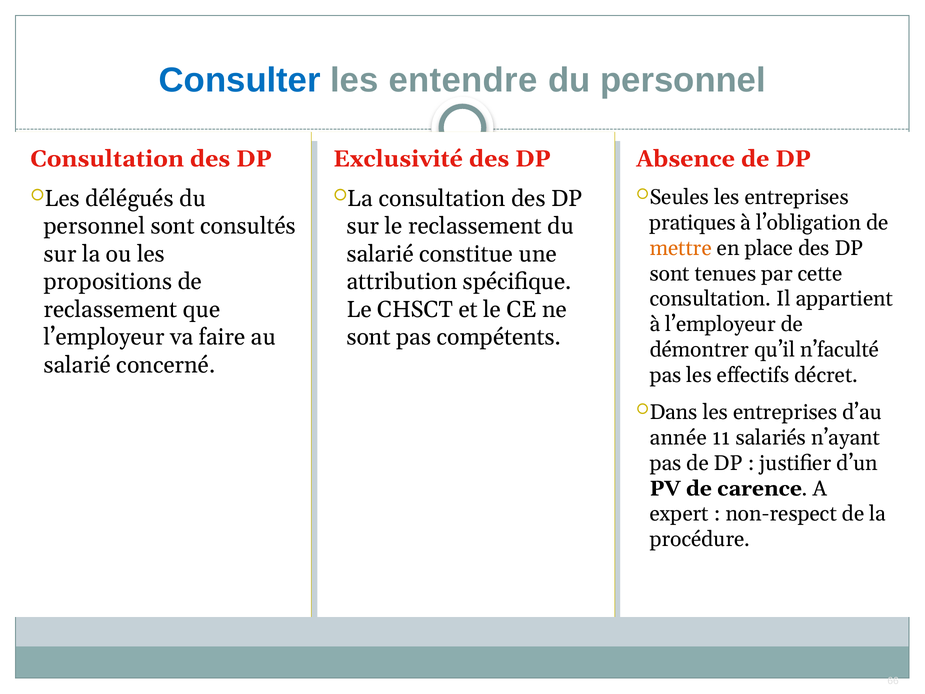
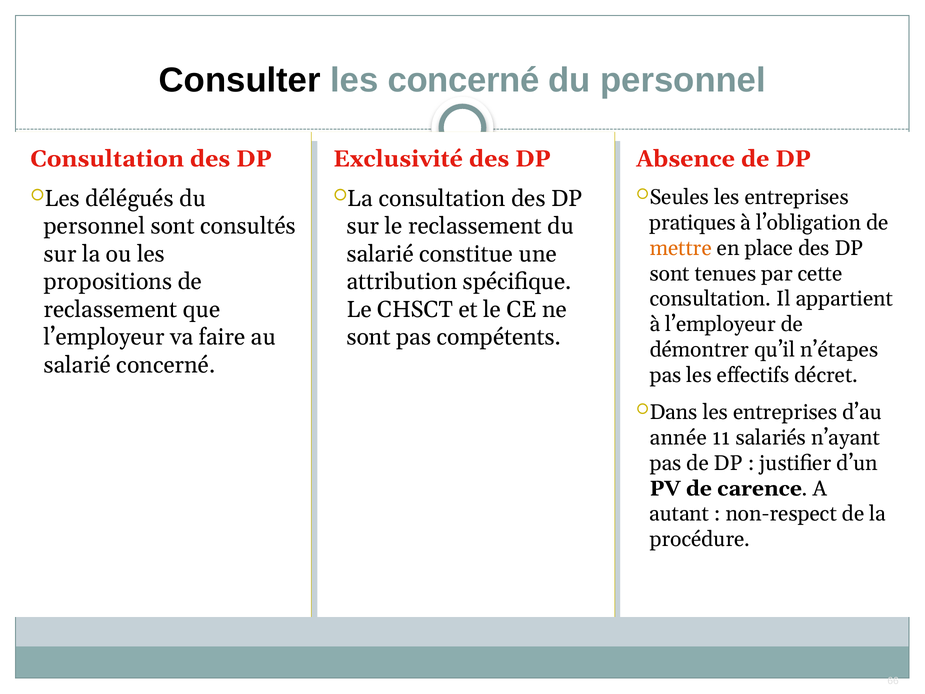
Consulter colour: blue -> black (240, 80)
les entendre: entendre -> concerné (464, 80)
n’faculté: n’faculté -> n’étapes (839, 350)
expert: expert -> autant (679, 514)
